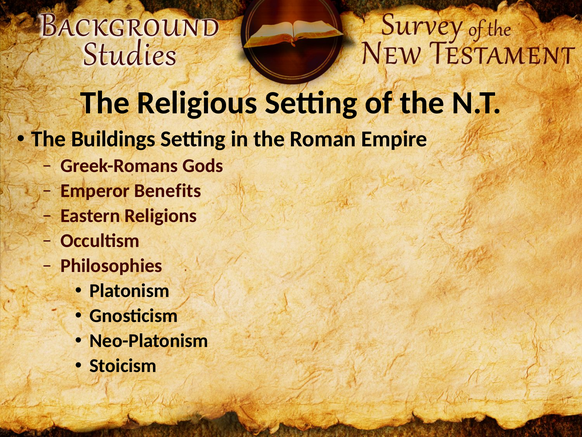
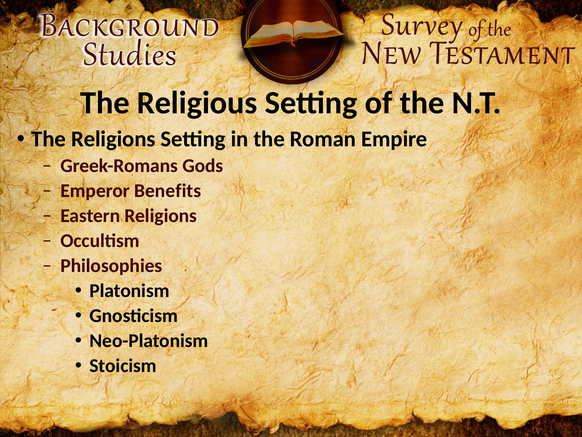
The Buildings: Buildings -> Religions (113, 139)
